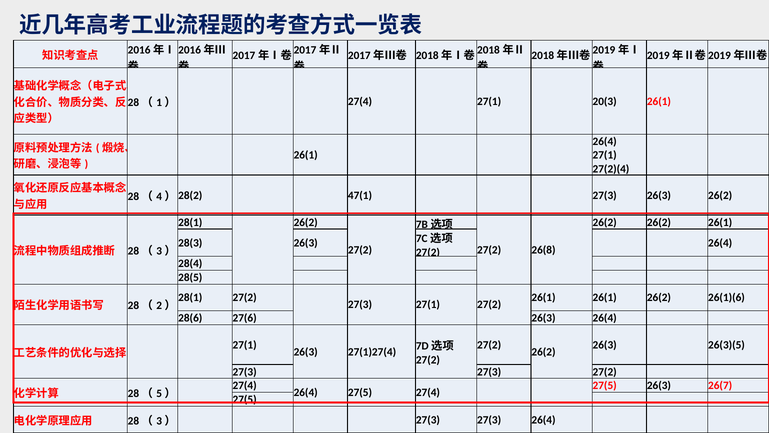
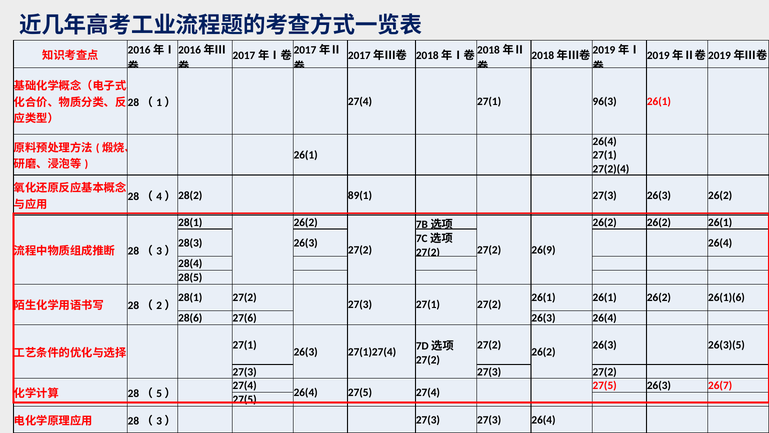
20(3: 20(3 -> 96(3 (605, 101)
47(1: 47(1 -> 89(1 (360, 195)
26(8: 26(8 -> 26(9 (543, 250)
